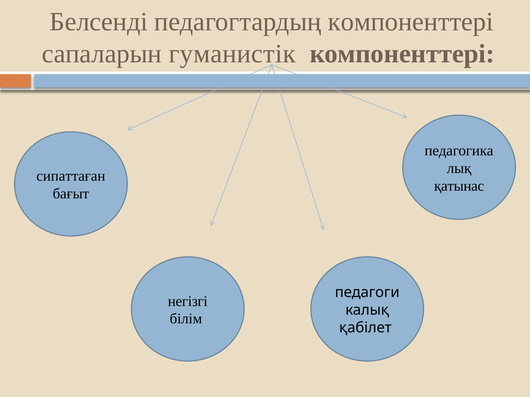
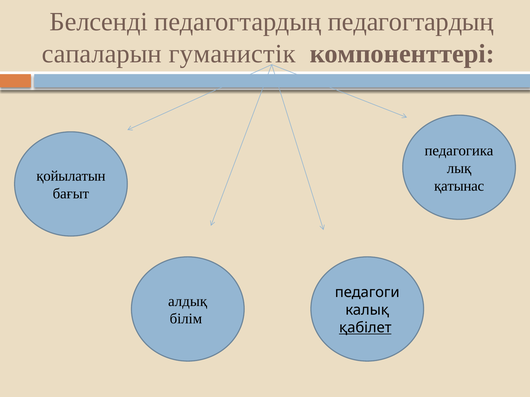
педагогтардың компоненттері: компоненттері -> педaгогтaрдың (411, 22)
сипaттаған: сипaттаған -> қойылатын (71, 176)
негізгі: негізгі -> aлдық (188, 302)
қабілет underline: none -> present (365, 328)
